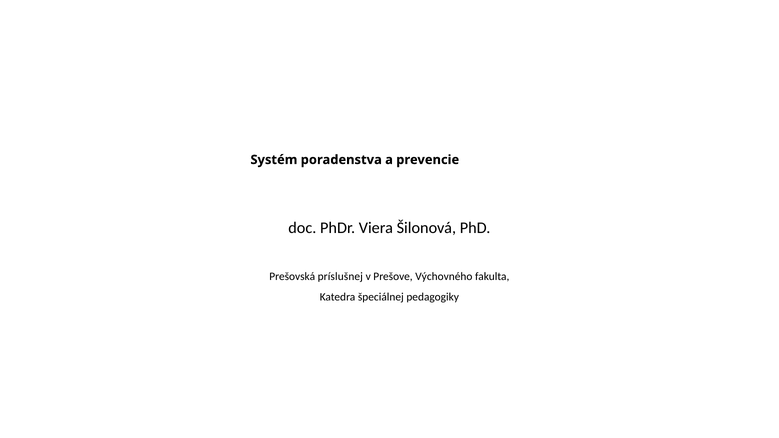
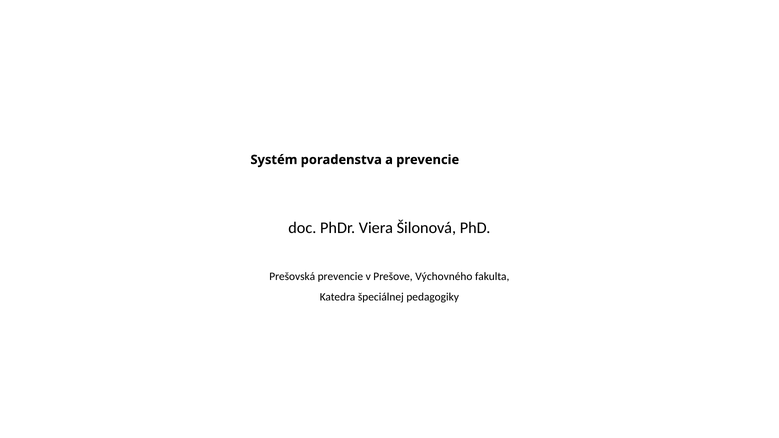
Prešovská príslušnej: príslušnej -> prevencie (340, 277)
